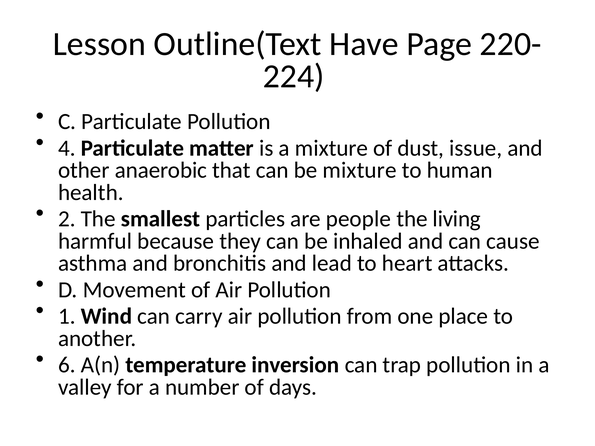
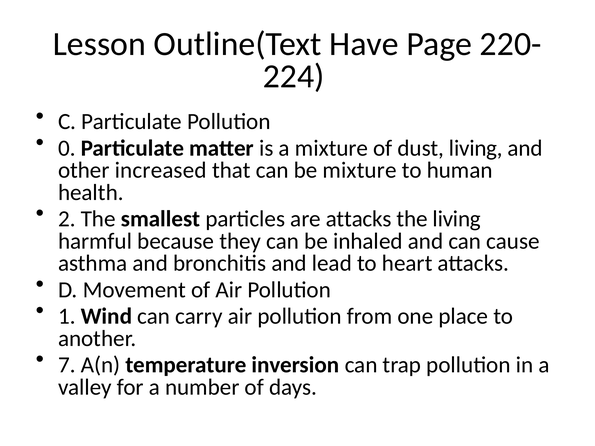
4: 4 -> 0 (67, 148)
dust issue: issue -> living (476, 148)
anaerobic: anaerobic -> increased (161, 170)
are people: people -> attacks (359, 219)
6: 6 -> 7 (67, 365)
